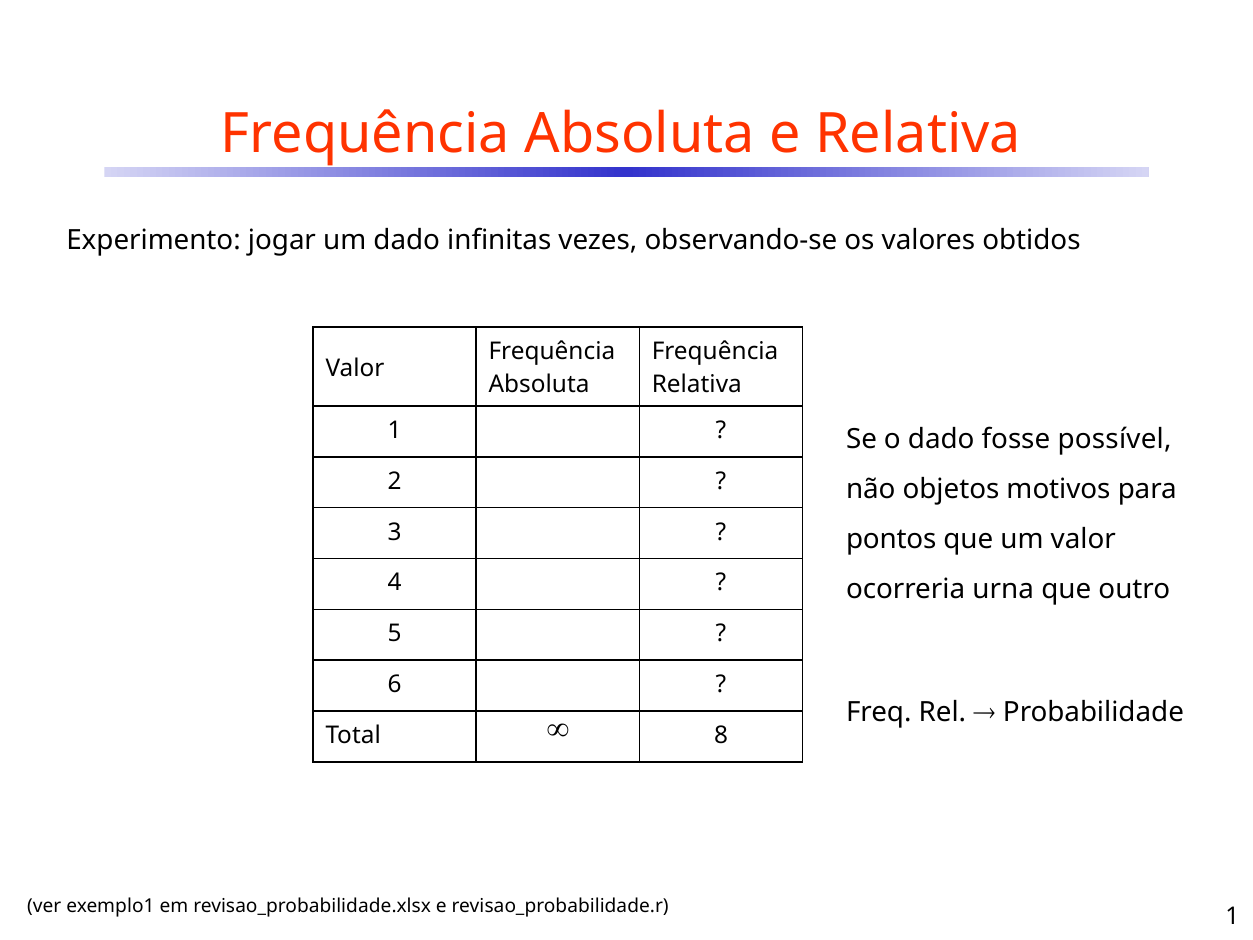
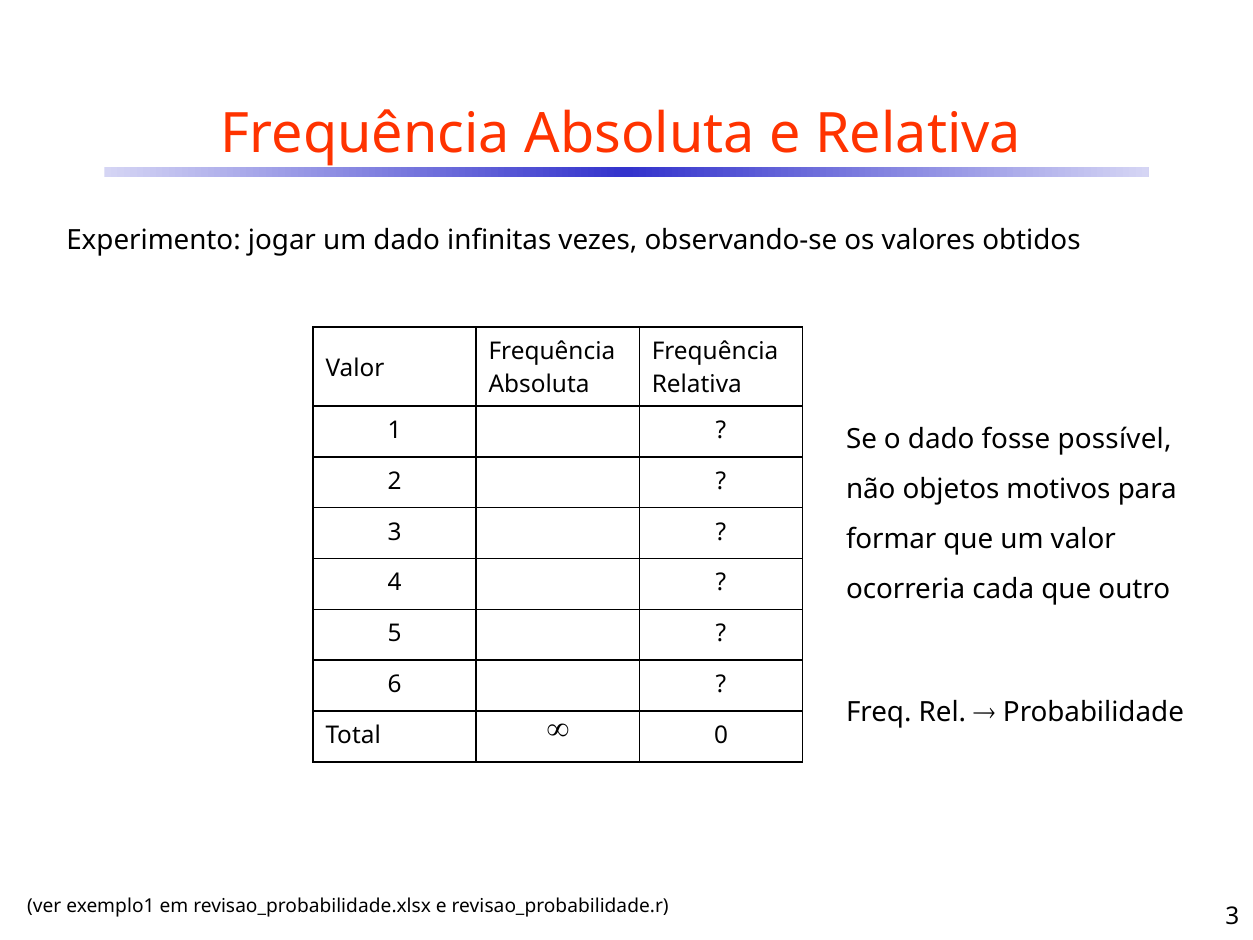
pontos: pontos -> formar (891, 539)
urna: urna -> cada (1003, 589)
8: 8 -> 0 (721, 735)
revisao_probabilidade.r 1: 1 -> 3 (1232, 917)
